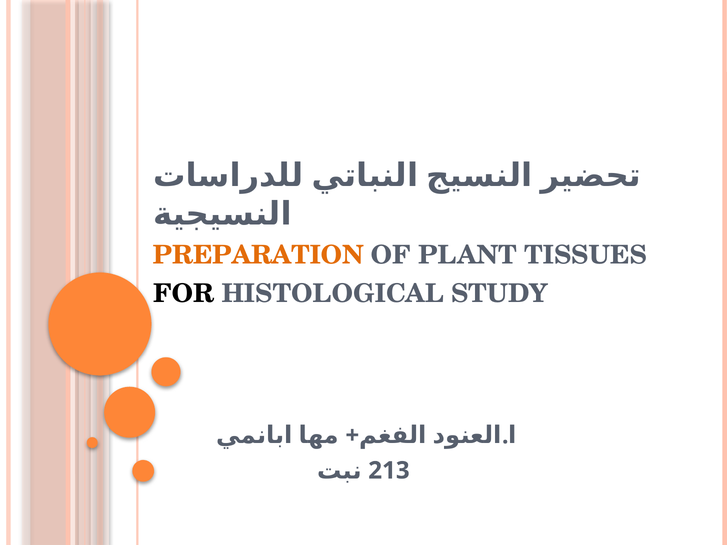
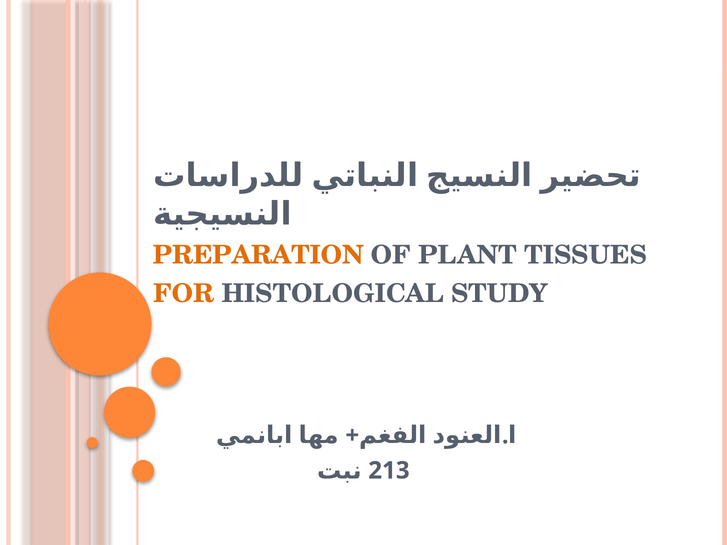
FOR colour: black -> orange (184, 294)
